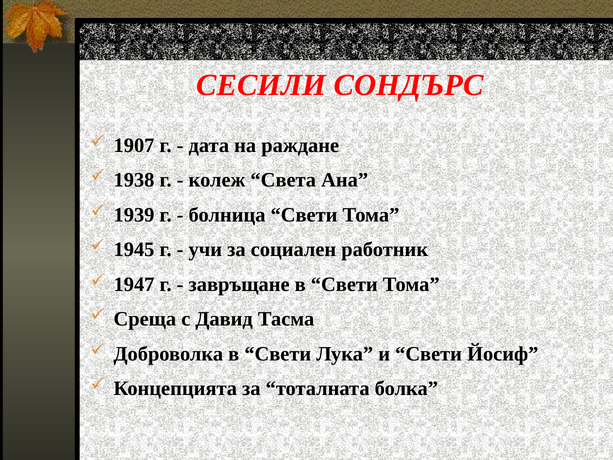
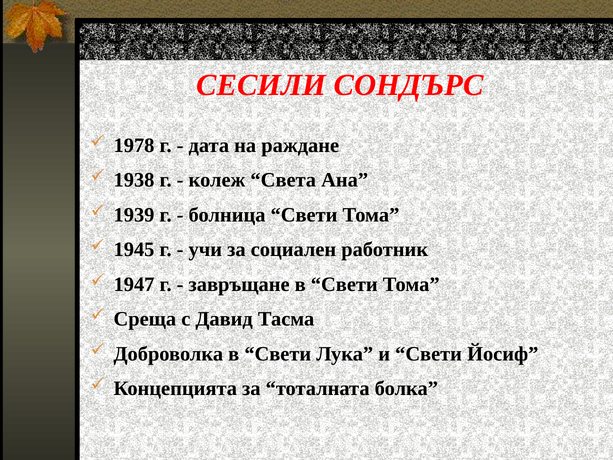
1907: 1907 -> 1978 (134, 145)
